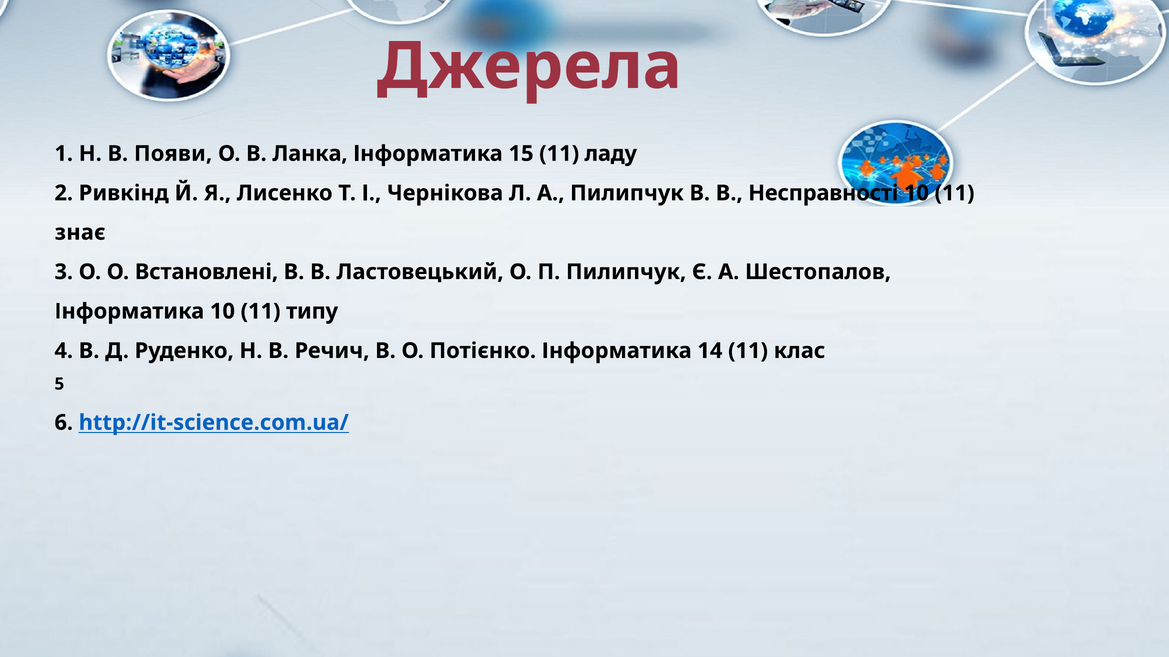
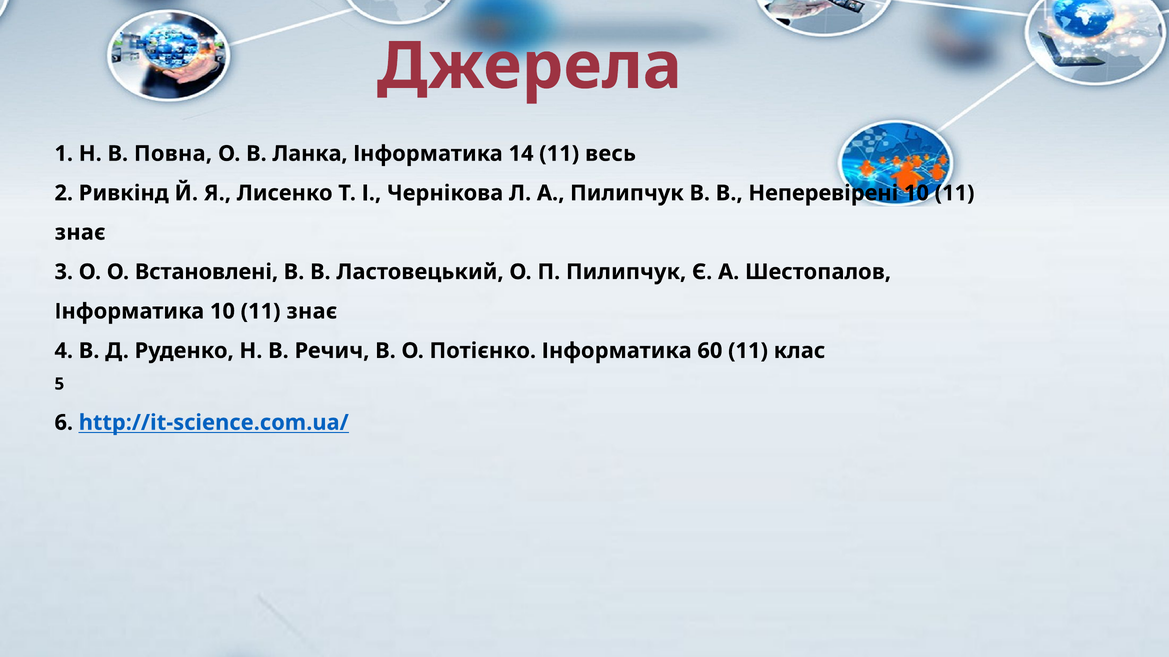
Появи: Появи -> Повна (173, 154)
15: 15 -> 14 (521, 154)
ладу: ладу -> весь (611, 154)
Несправності: Несправності -> Неперевірені (823, 193)
Інформатика 10 11 типу: типу -> знає (312, 312)
14: 14 -> 60 (710, 351)
